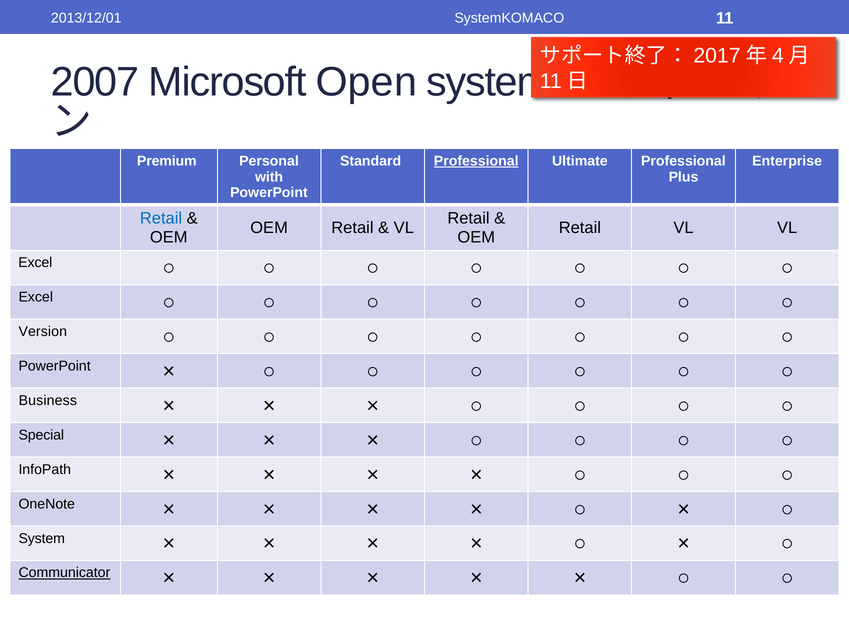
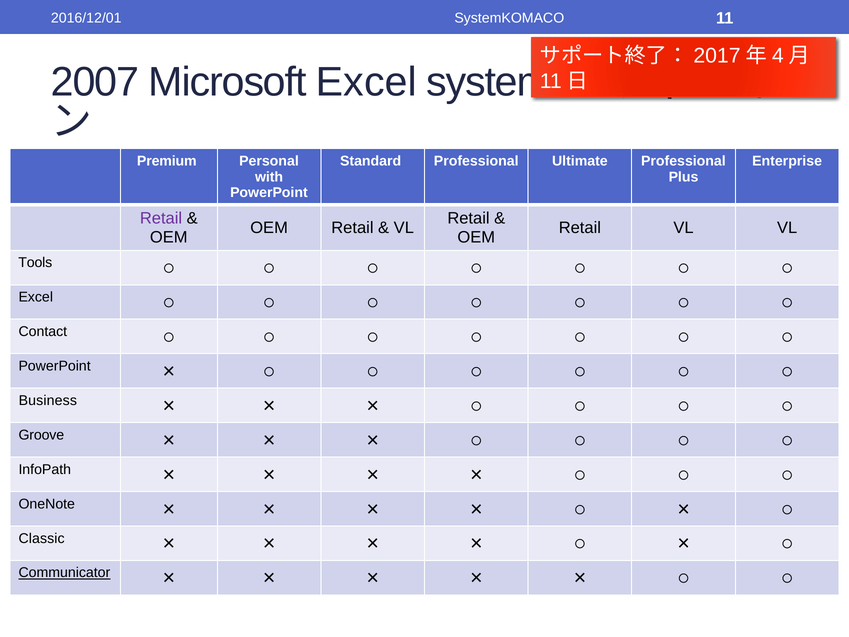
2013/12/01: 2013/12/01 -> 2016/12/01 (86, 18)
Microsoft Open: Open -> Excel (366, 82)
Professional underline: present -> none (476, 161)
Retail colour: blue -> purple (161, 218)
Excel: Excel -> Tools (35, 263)
Version: Version -> Contact (43, 332)
Special: Special -> Groove (41, 435)
System: System -> Classic (42, 538)
